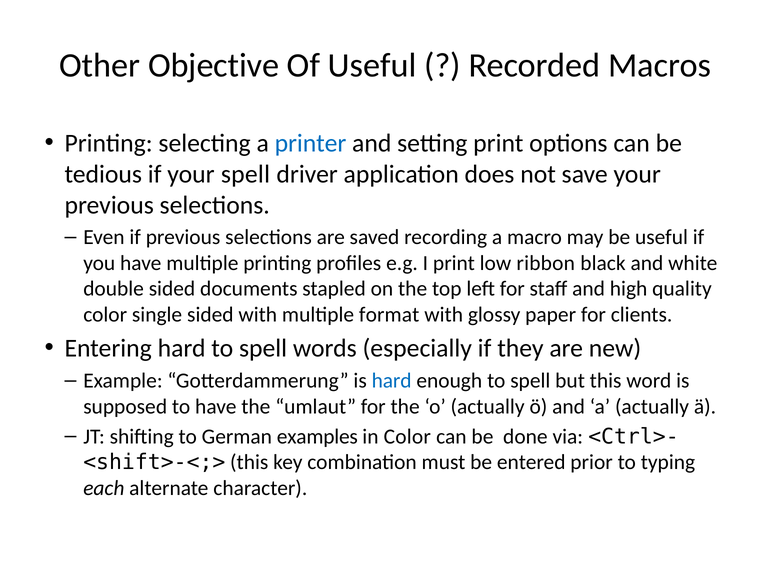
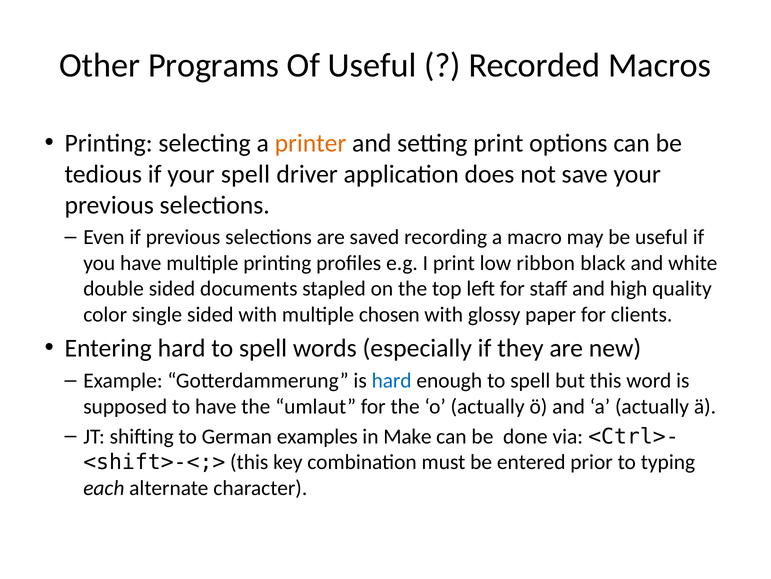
Objective: Objective -> Programs (214, 65)
printer colour: blue -> orange (311, 143)
format: format -> chosen (389, 314)
in Color: Color -> Make (407, 436)
